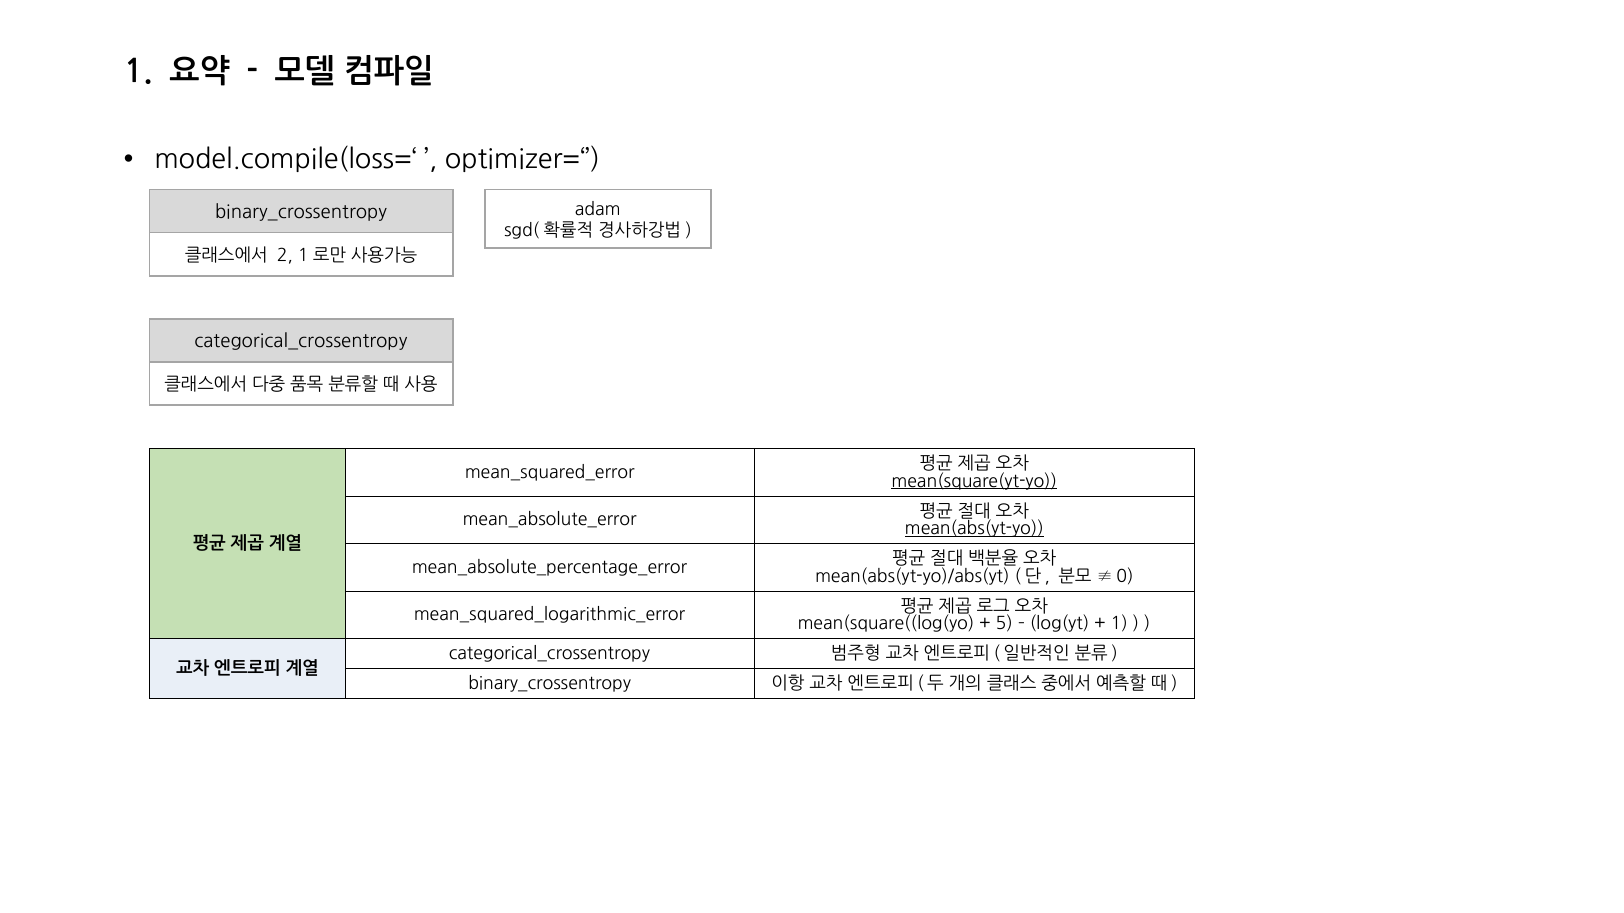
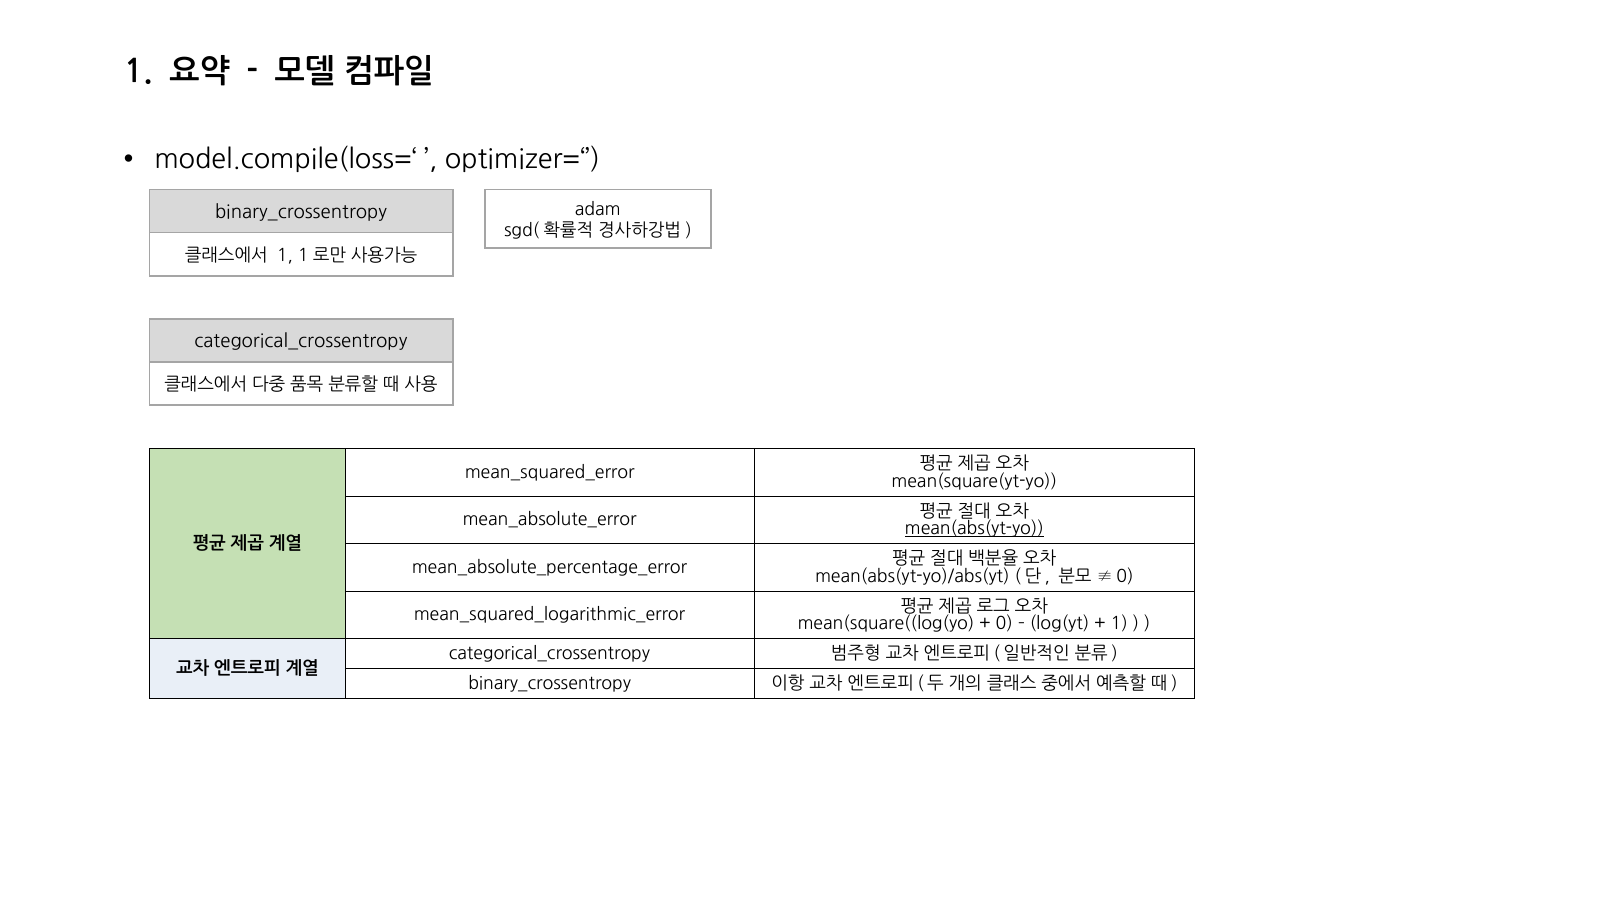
2: 2 -> 1 (285, 256)
mean(square(yt-yo underline: present -> none (974, 482)
5: 5 -> 0 (1004, 624)
